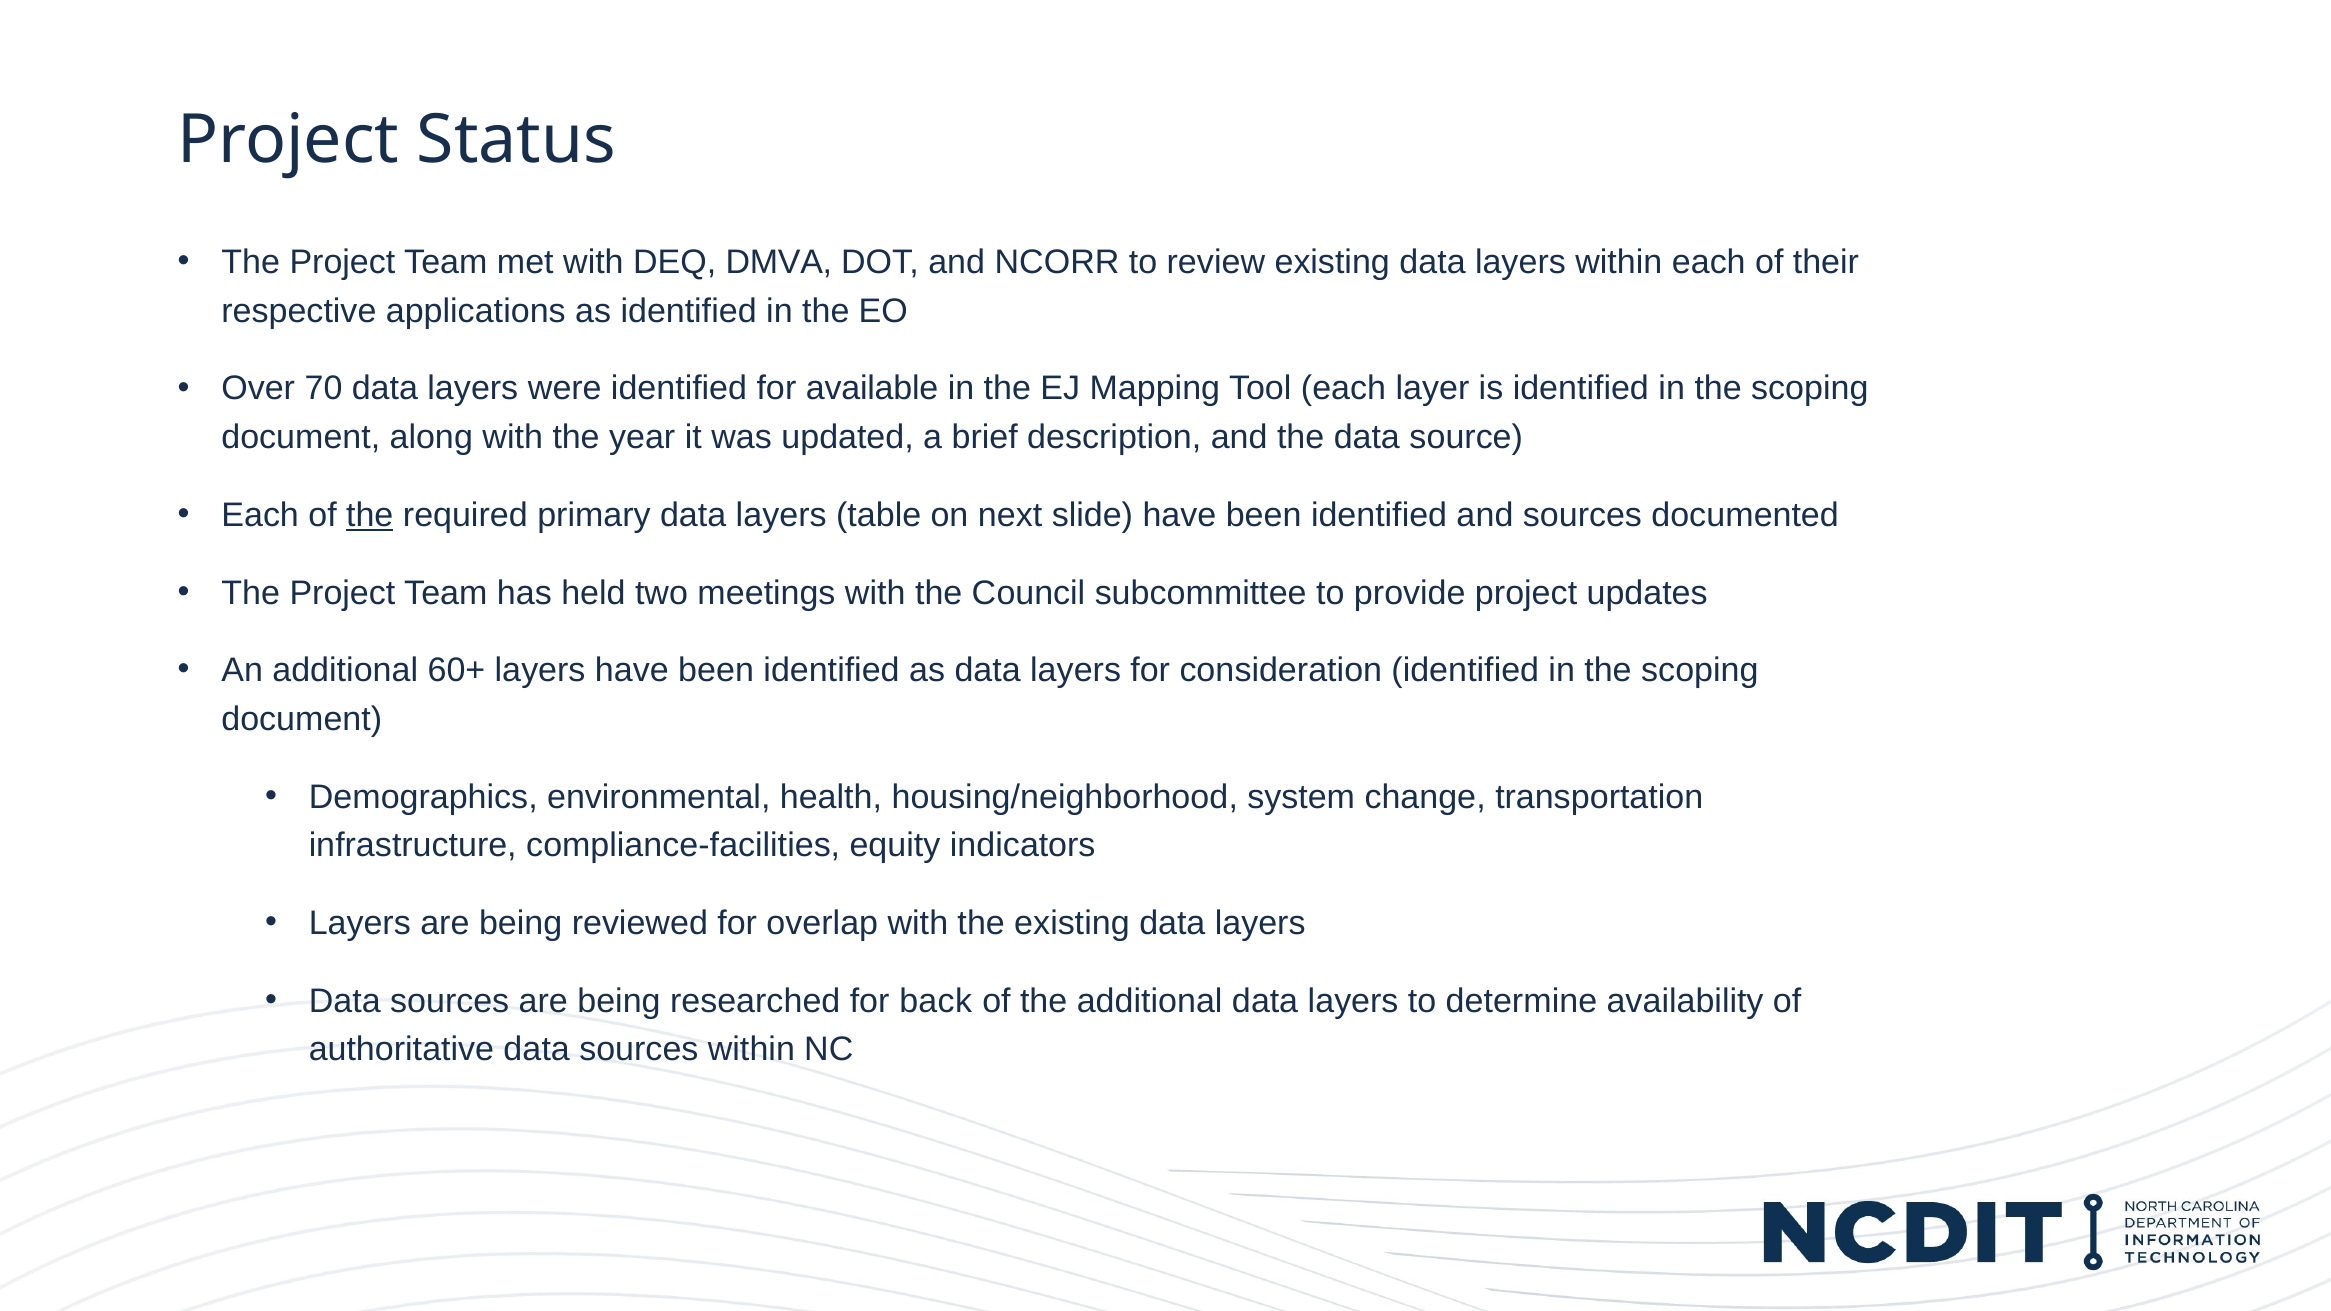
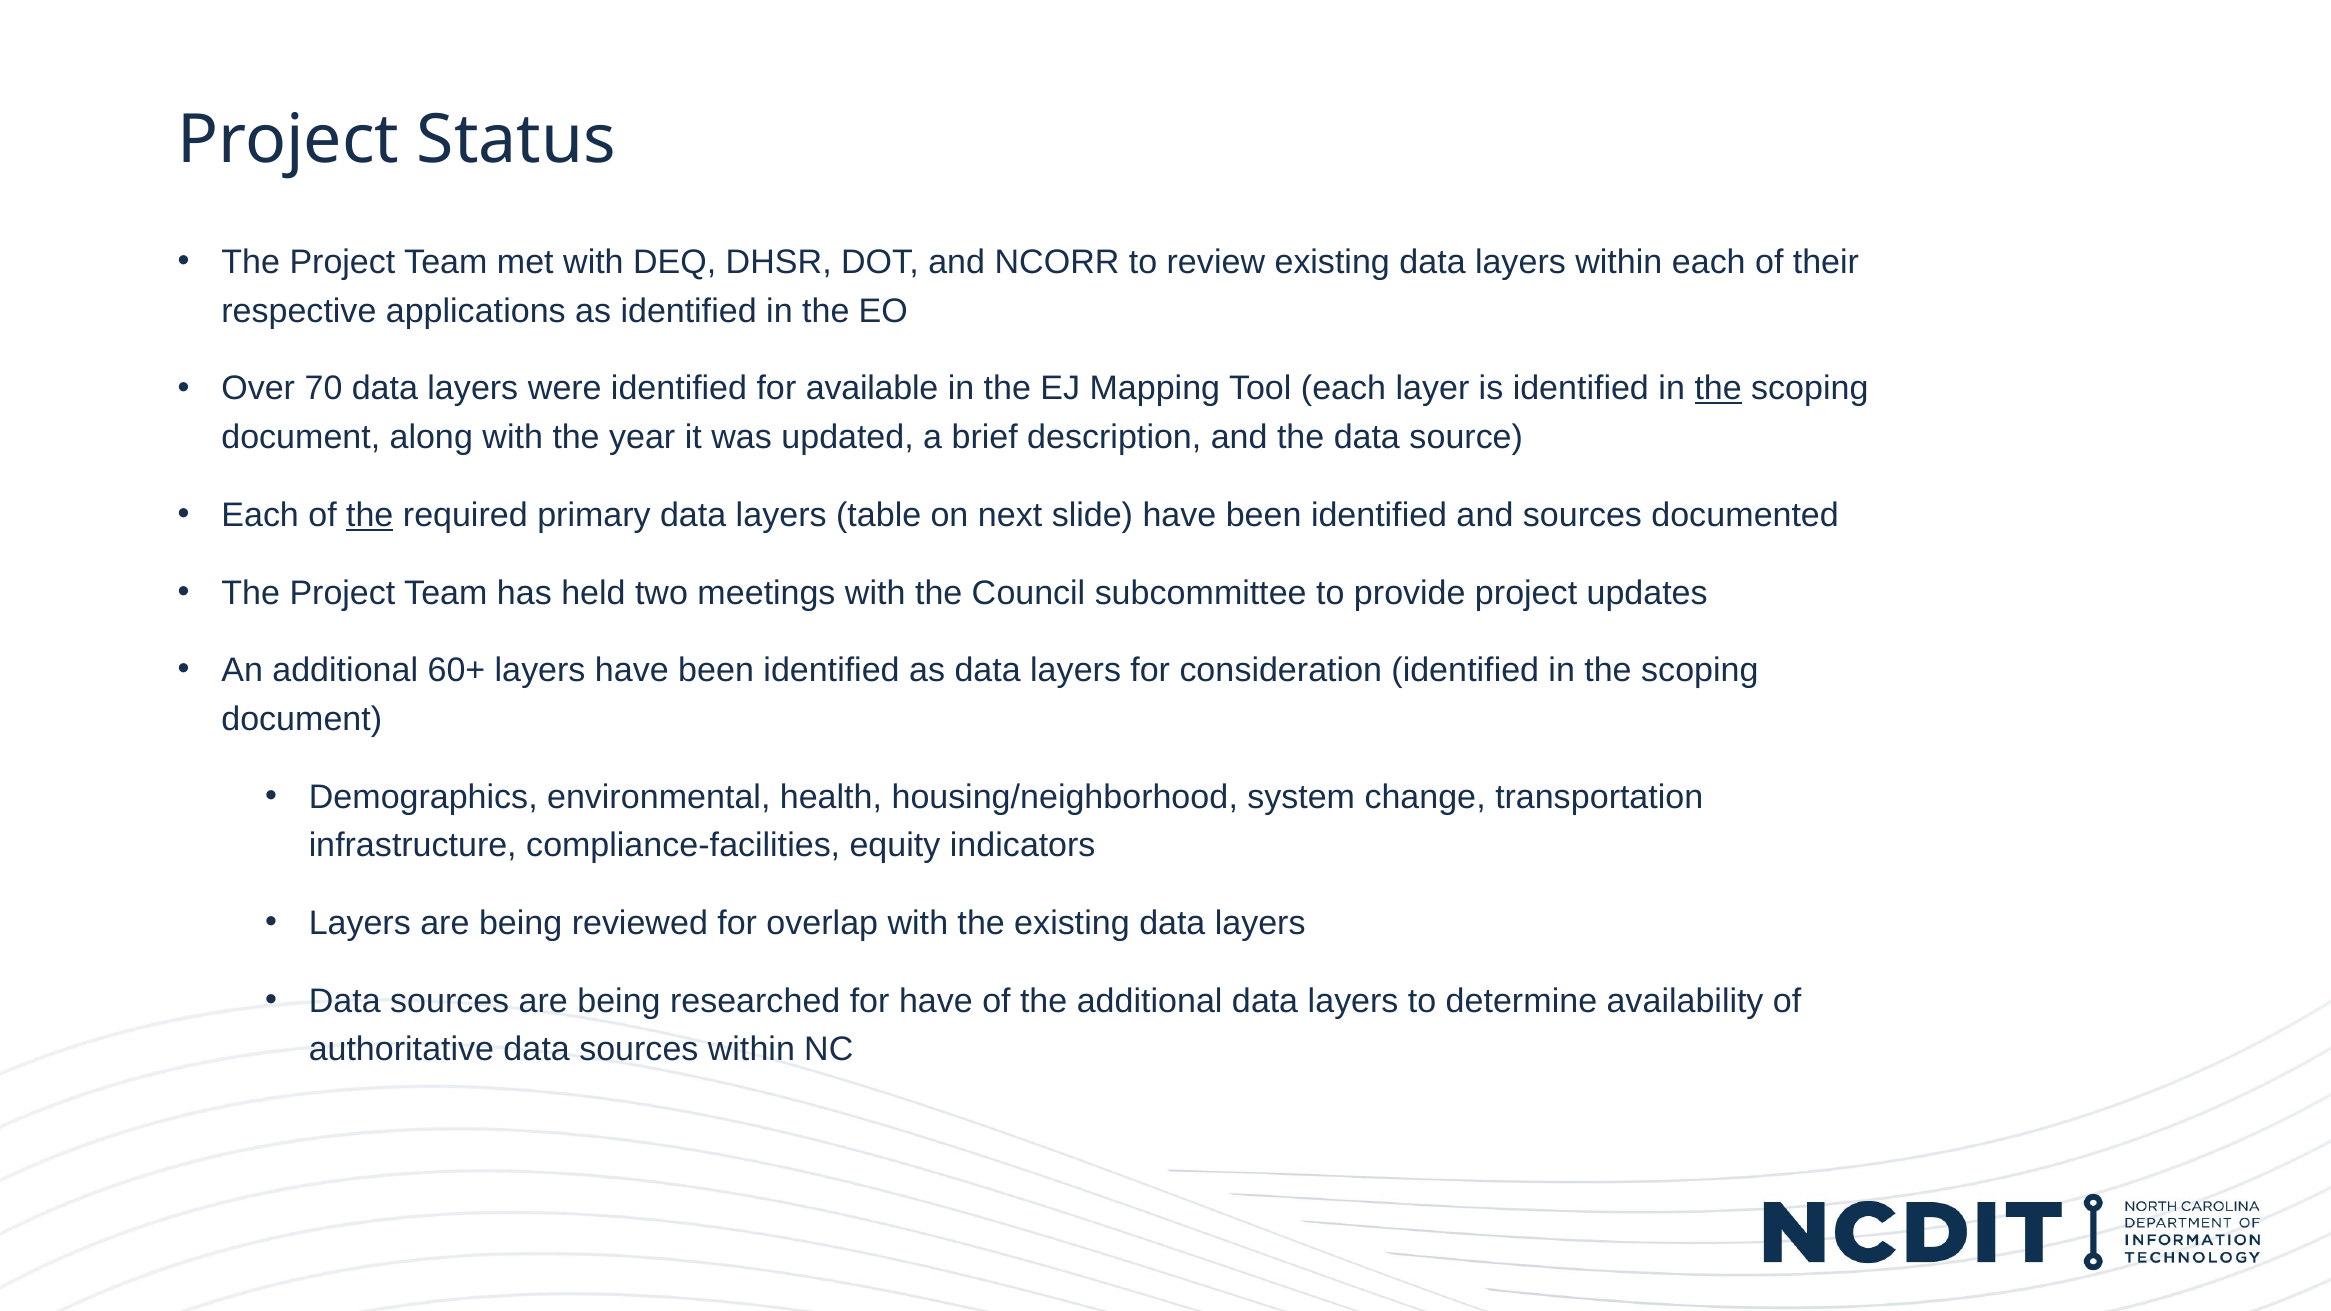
DMVA: DMVA -> DHSR (779, 262)
the underline: none -> present (1718, 389)
for back: back -> have (936, 1001)
